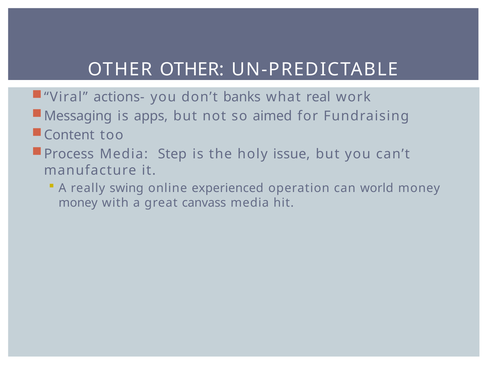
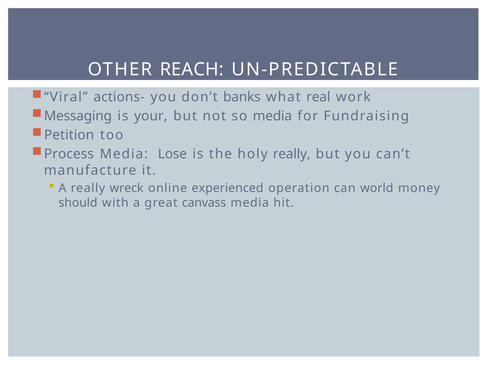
OTHER OTHER: OTHER -> REACH (192, 70)
apps: apps -> your (151, 116)
so aimed: aimed -> media (272, 116)
Content: Content -> Petition (69, 135)
Step: Step -> Lose (172, 154)
holy issue: issue -> really (292, 154)
swing: swing -> wreck (127, 188)
money: money -> should (78, 203)
